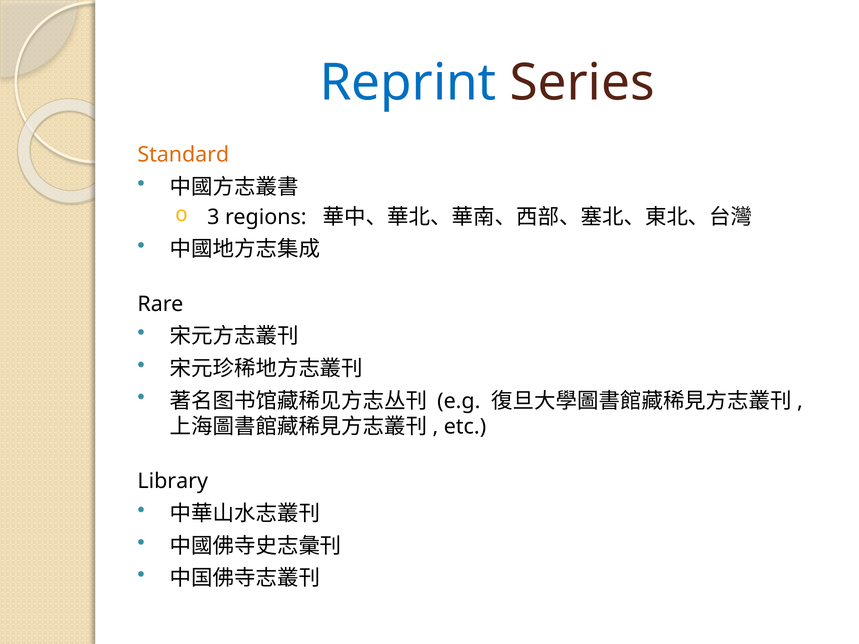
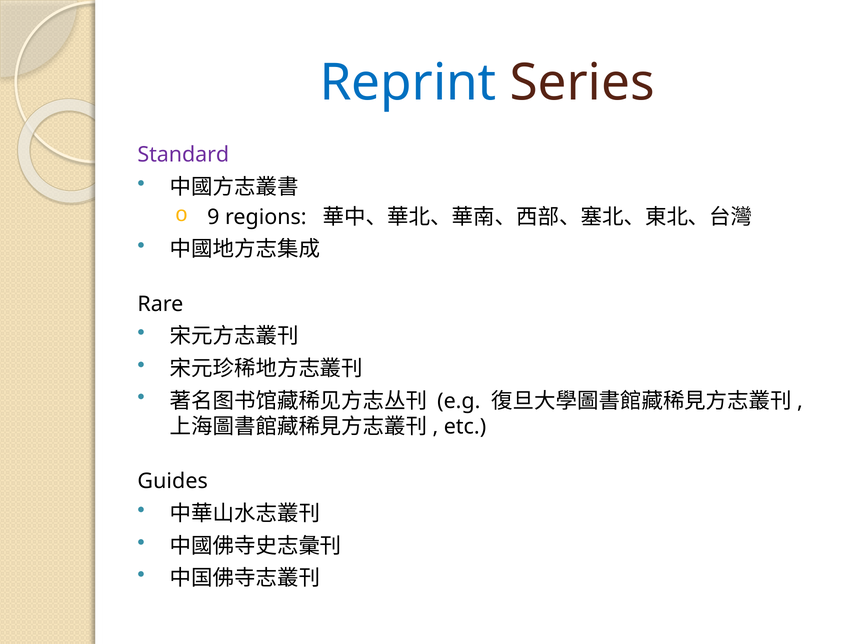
Standard colour: orange -> purple (183, 155)
3: 3 -> 9 (213, 217)
Library: Library -> Guides (173, 481)
